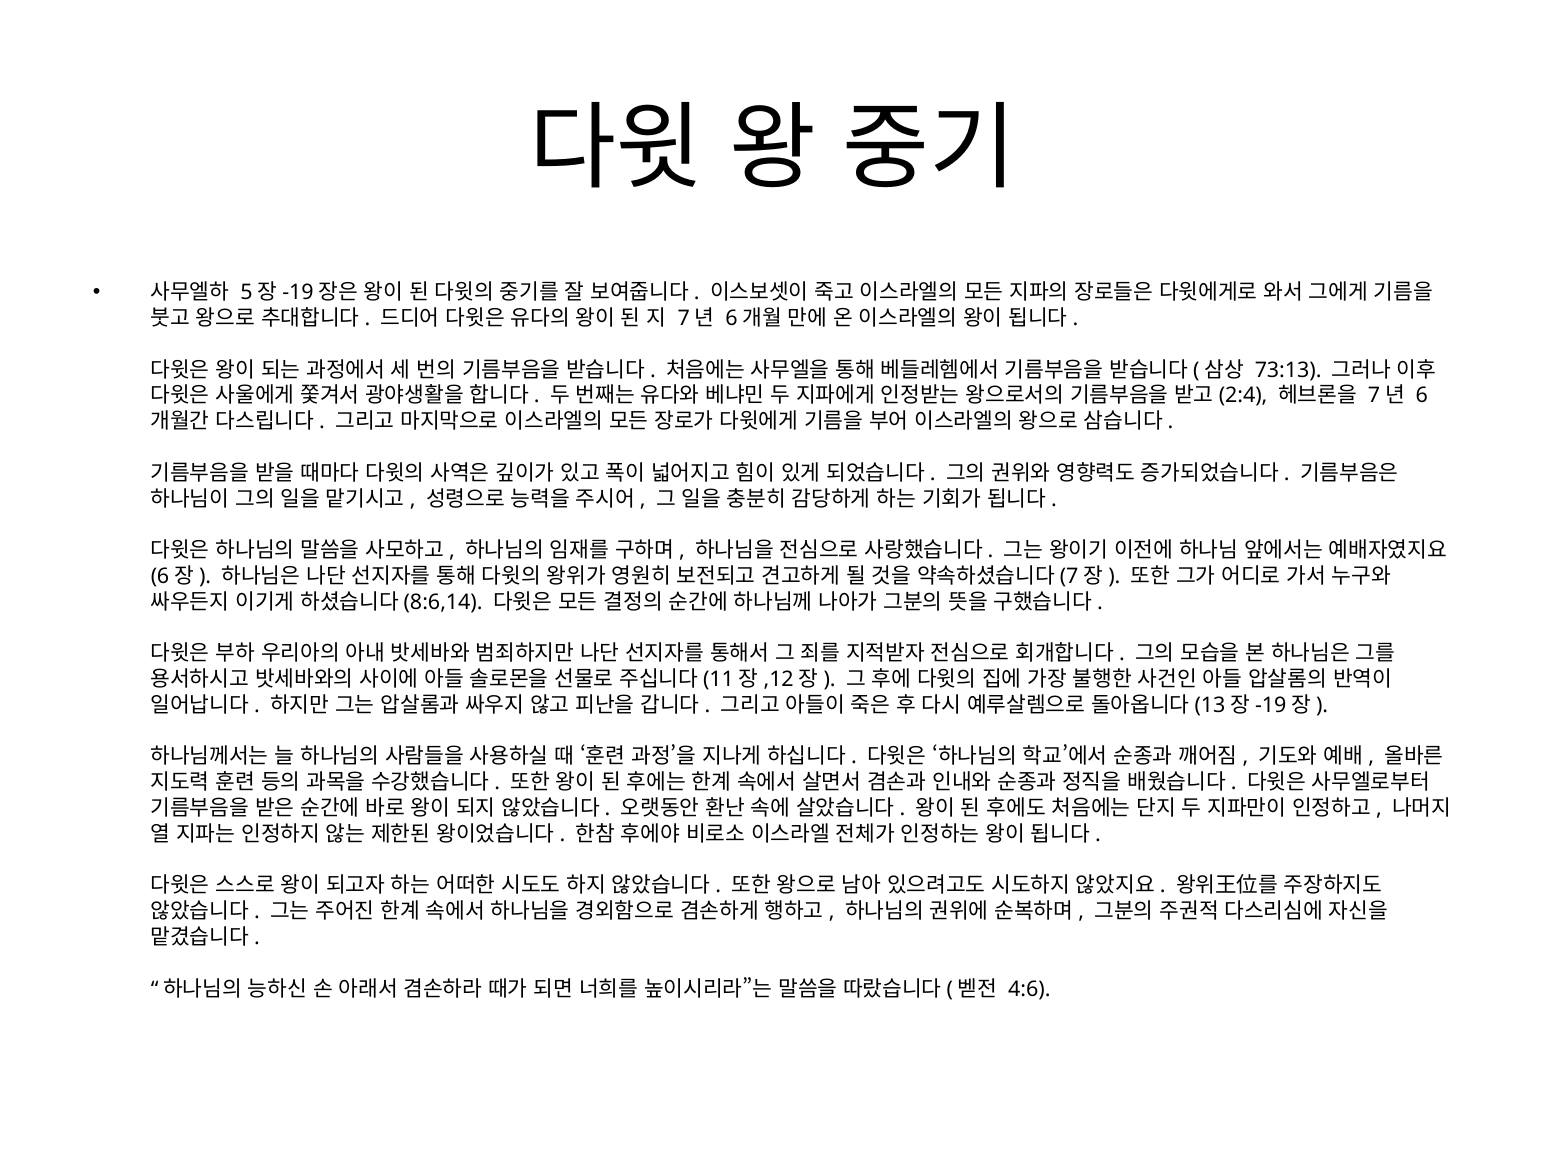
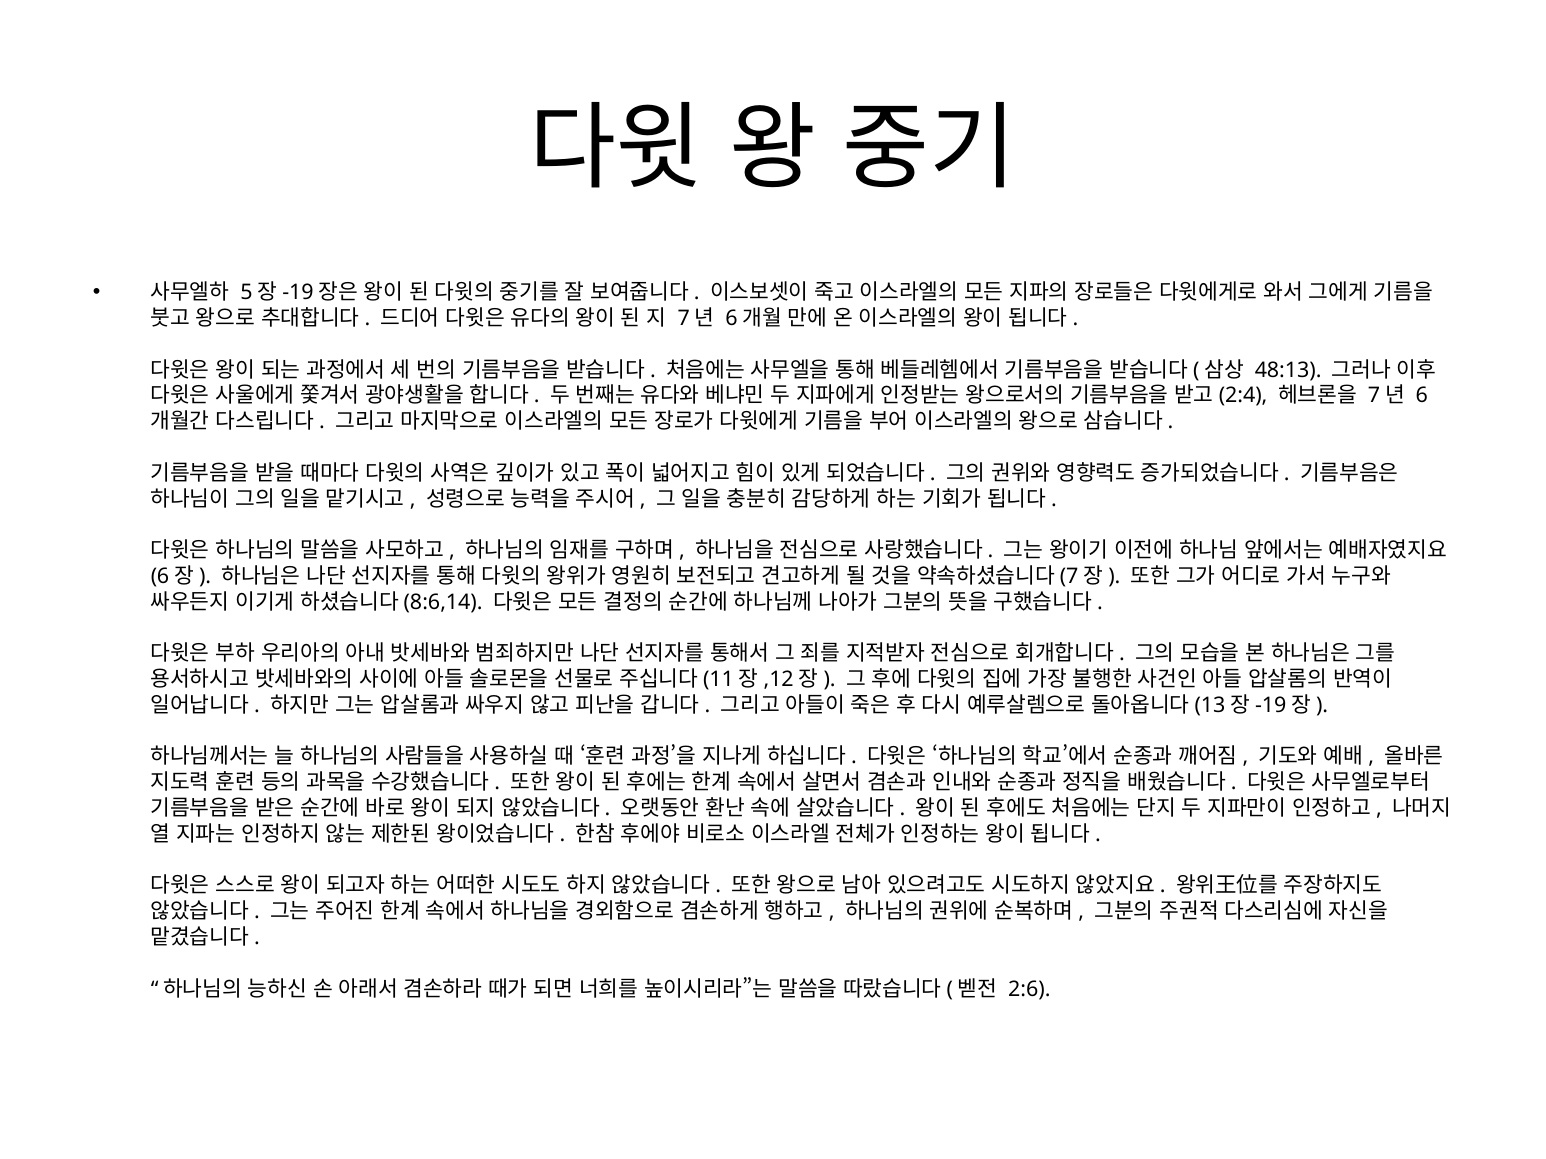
73:13: 73:13 -> 48:13 (1288, 370)
4:6: 4:6 -> 2:6 (1029, 989)
